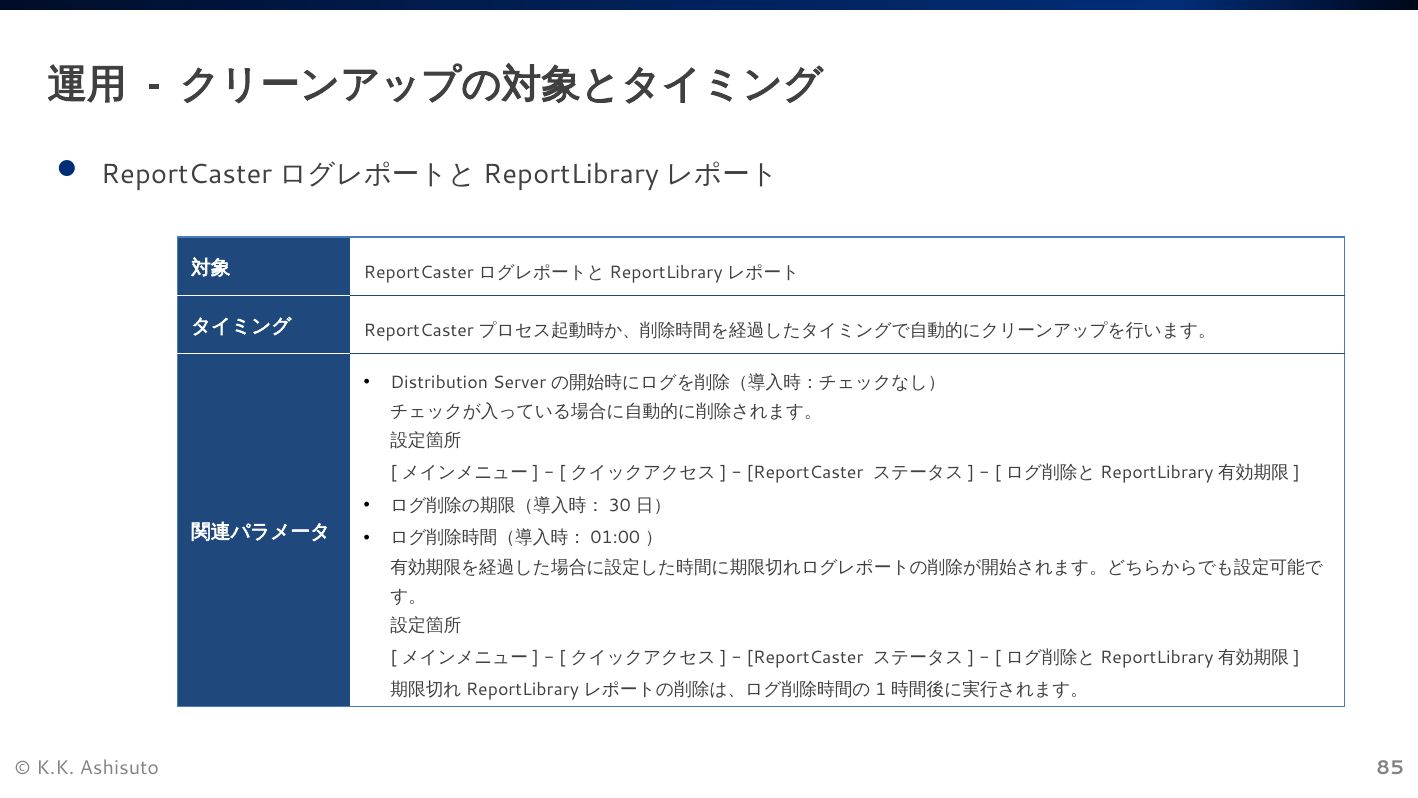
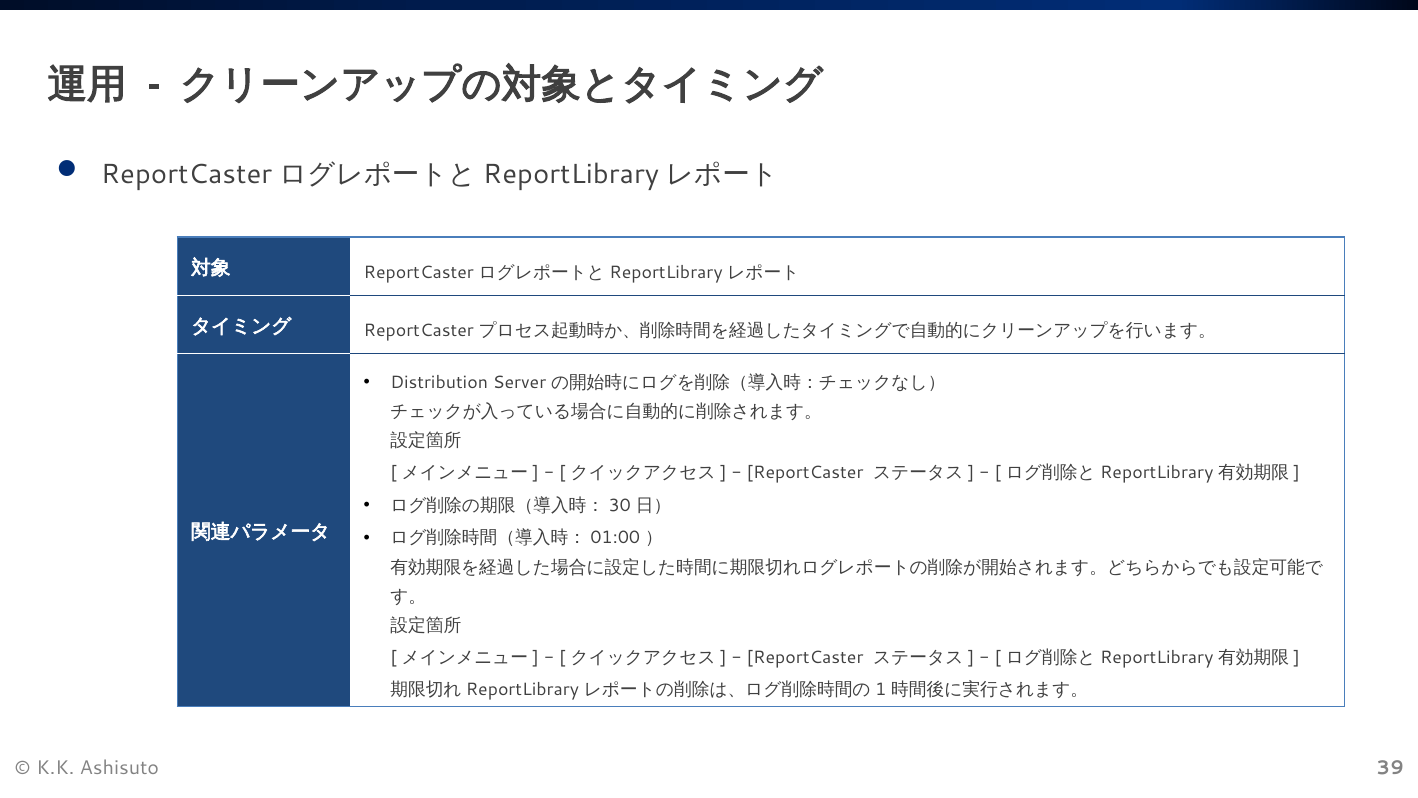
85: 85 -> 39 (1390, 767)
